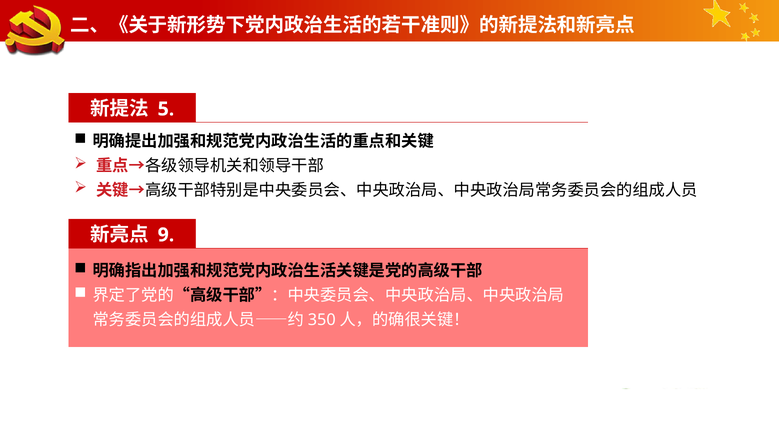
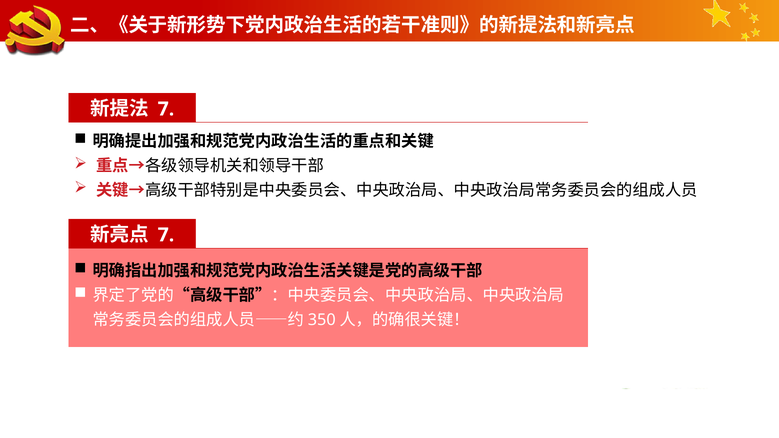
5: 5 -> 7 (166, 109)
9: 9 -> 7 (166, 235)
